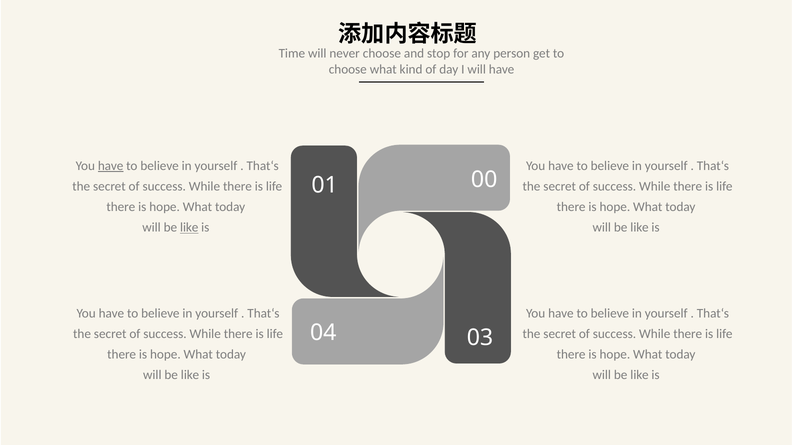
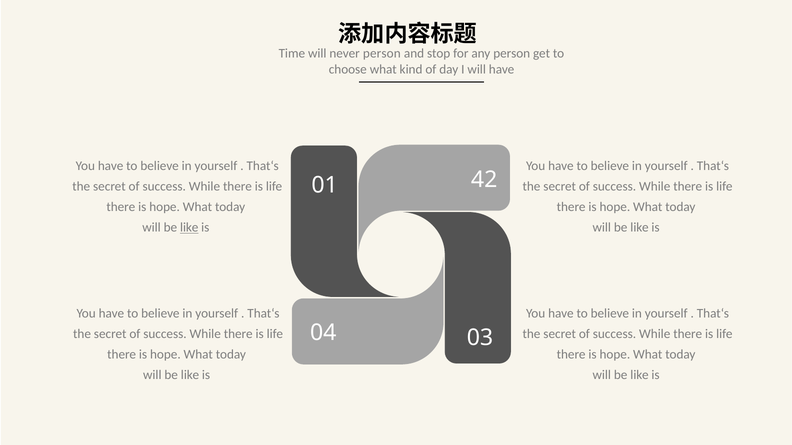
never choose: choose -> person (382, 54)
have underline: present -> none (111, 166)
00: 00 -> 42 (484, 180)
